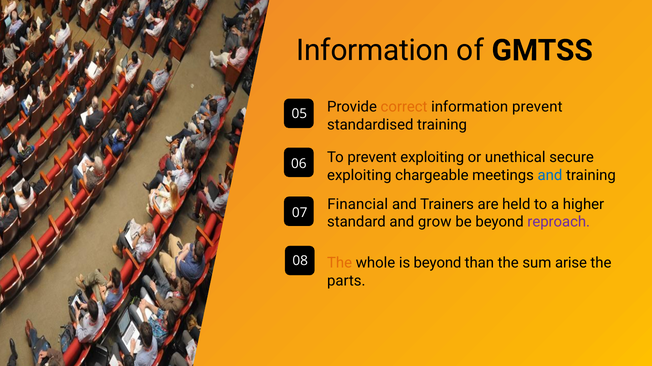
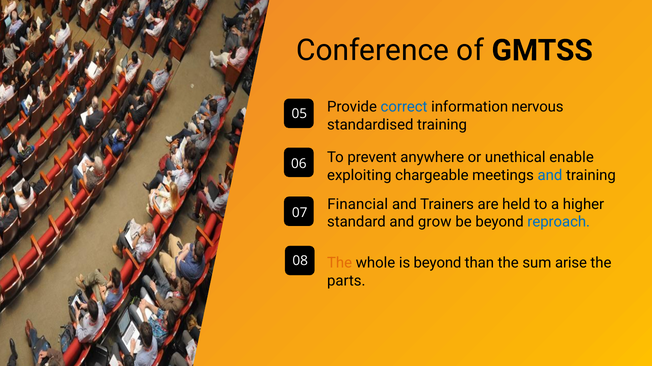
Information: Information -> Conference (373, 51)
correct colour: orange -> blue (404, 107)
information prevent: prevent -> nervous (537, 107)
prevent exploiting: exploiting -> anywhere (432, 158)
secure: secure -> enable (572, 158)
reproach colour: purple -> blue (559, 222)
